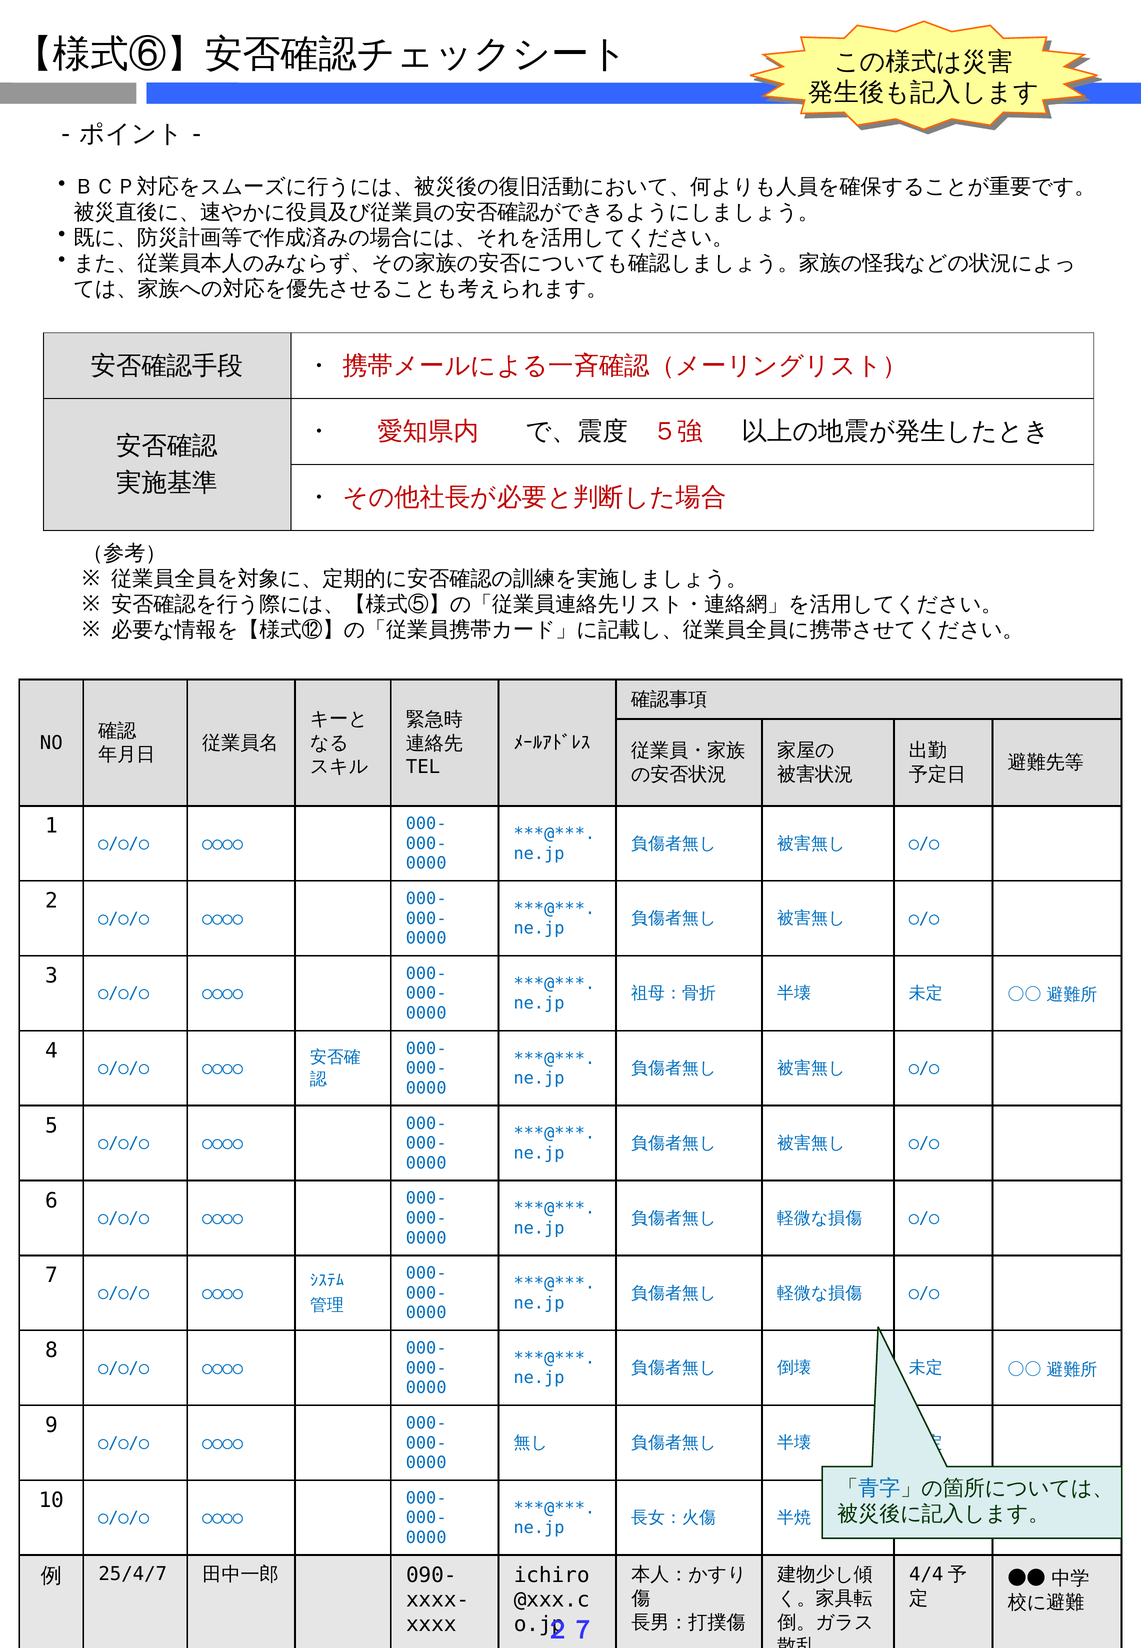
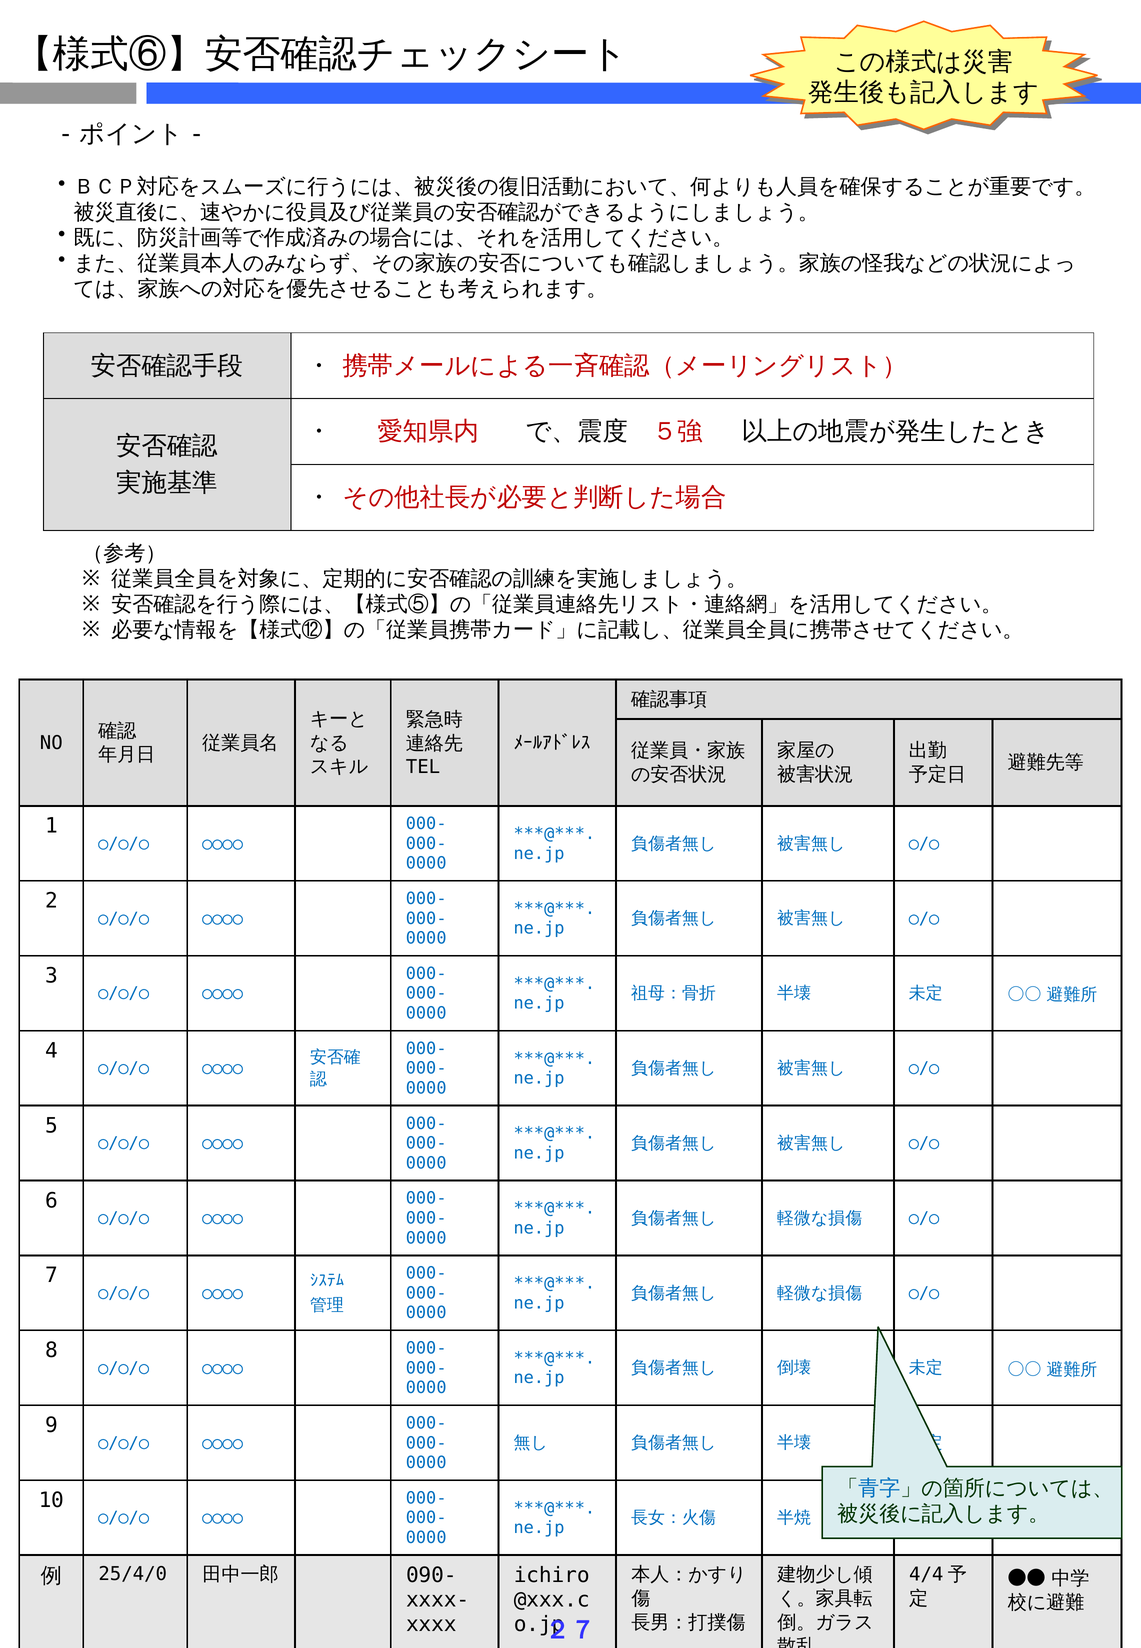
25/4/7: 25/4/7 -> 25/4/0 (133, 1574)
